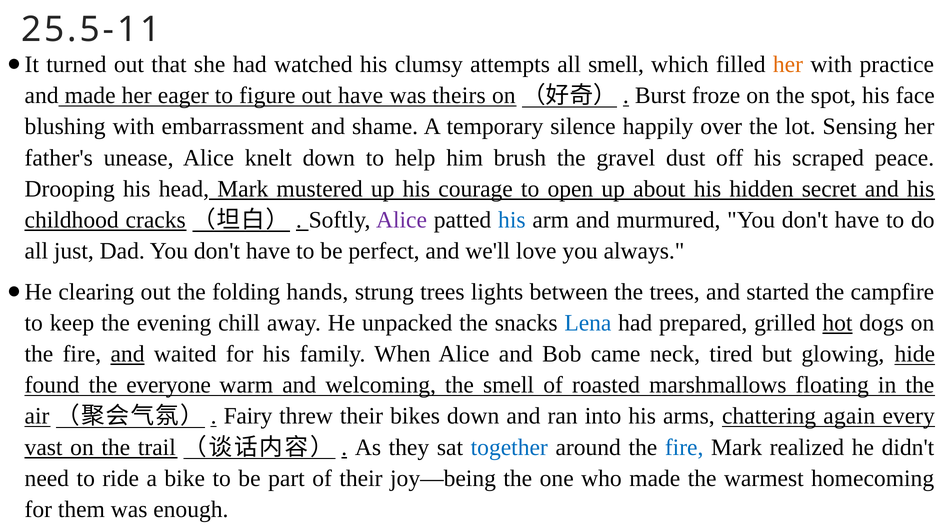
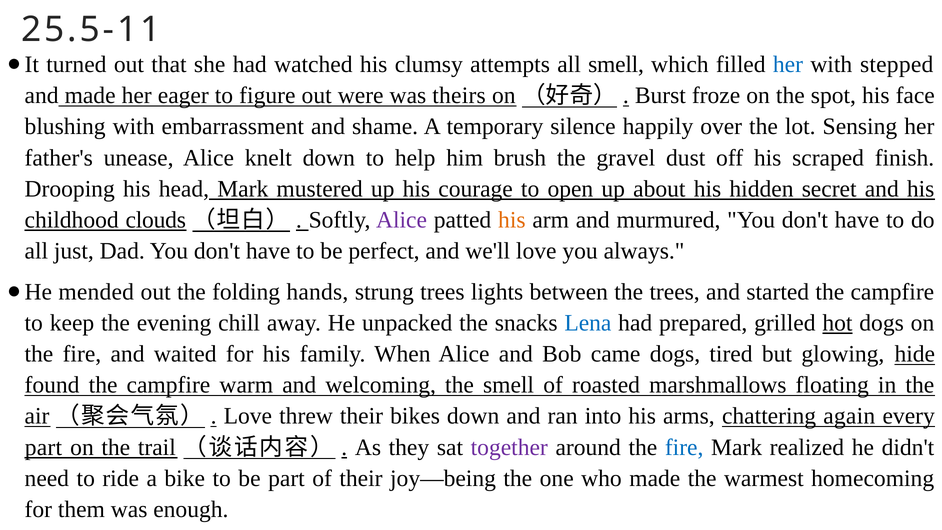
her colour: orange -> blue (788, 64)
practice: practice -> stepped (897, 64)
out have: have -> were (361, 96)
peace: peace -> finish (904, 158)
cracks: cracks -> clouds (156, 220)
his colour: blue -> orange (512, 220)
clearing: clearing -> mended (96, 292)
and underline: present -> none (128, 354)
came neck: neck -> dogs (675, 354)
found the everyone: everyone -> campfire (168, 385)
Fairy: Fairy -> Love (248, 416)
vast: vast -> part (43, 447)
together colour: blue -> purple (509, 447)
